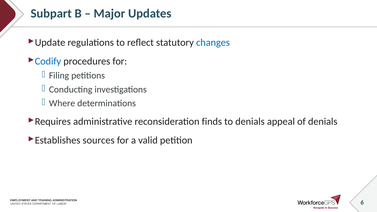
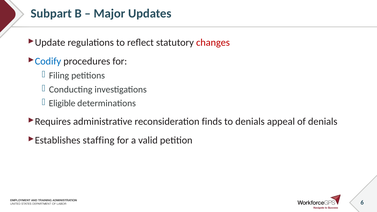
changes colour: blue -> red (213, 43)
Where: Where -> Eligible (62, 103)
sources: sources -> staffing (99, 140)
